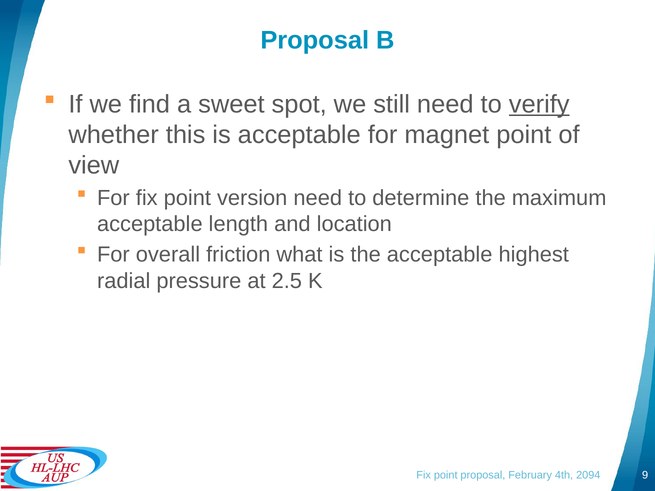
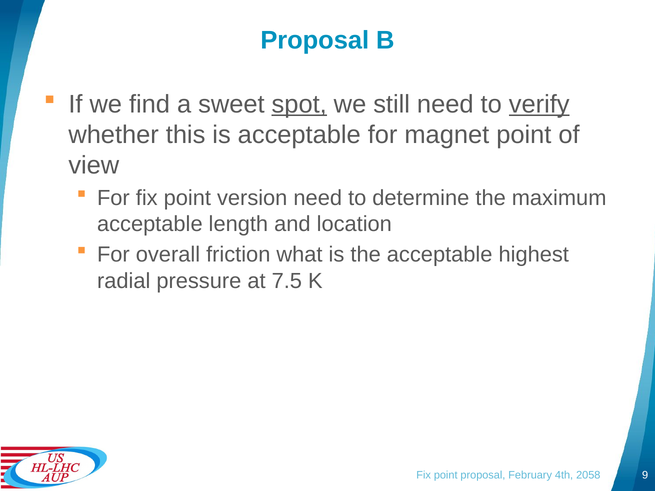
spot underline: none -> present (299, 104)
2.5: 2.5 -> 7.5 (287, 281)
2094: 2094 -> 2058 (588, 475)
